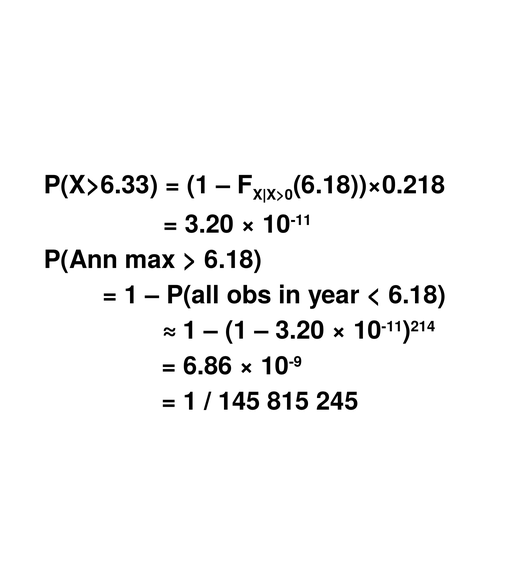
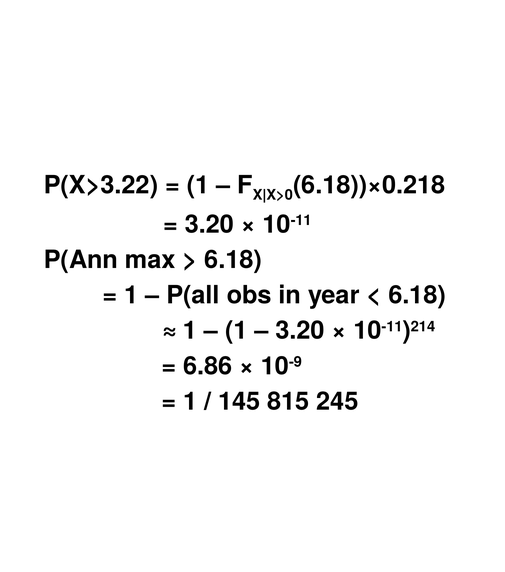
P(X>6.33: P(X>6.33 -> P(X>3.22 (101, 185)
